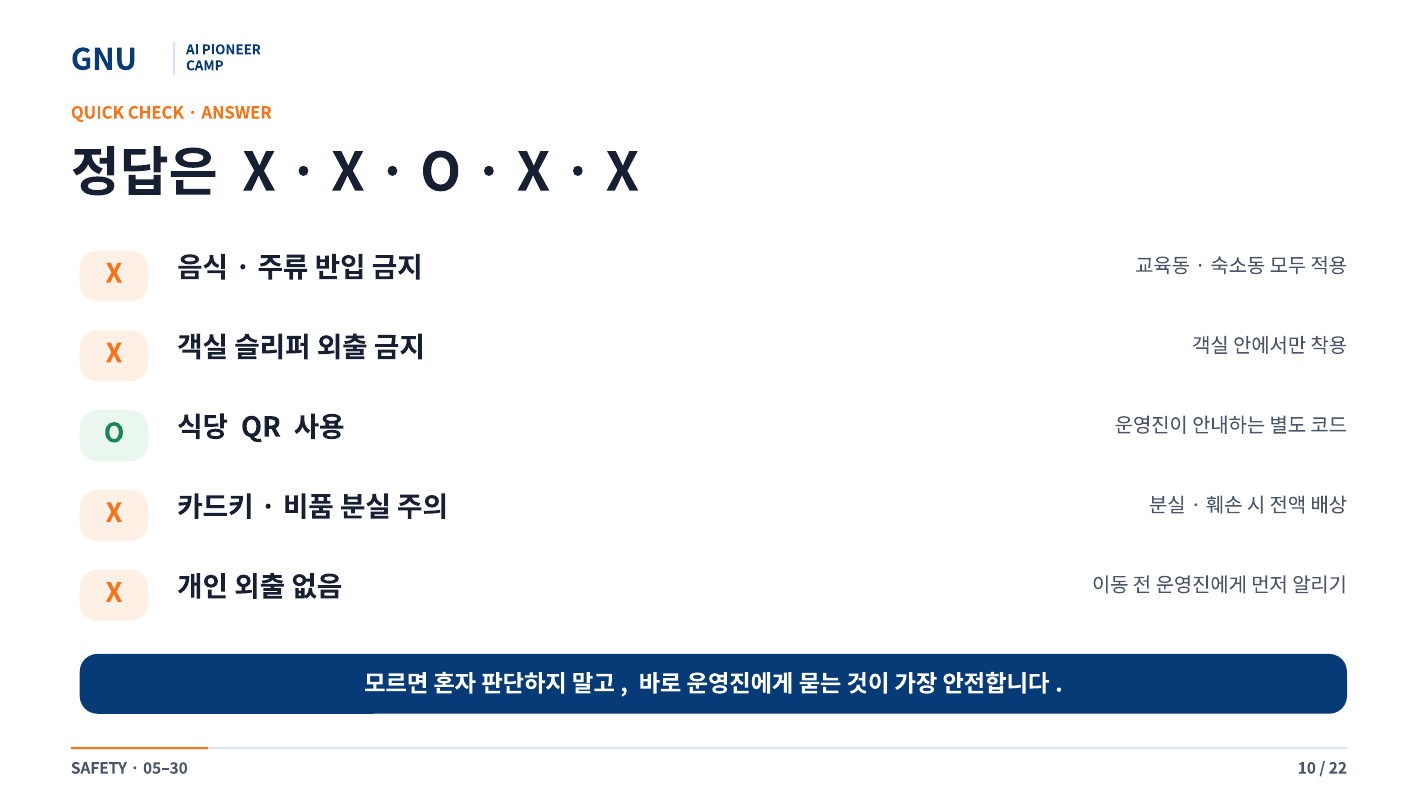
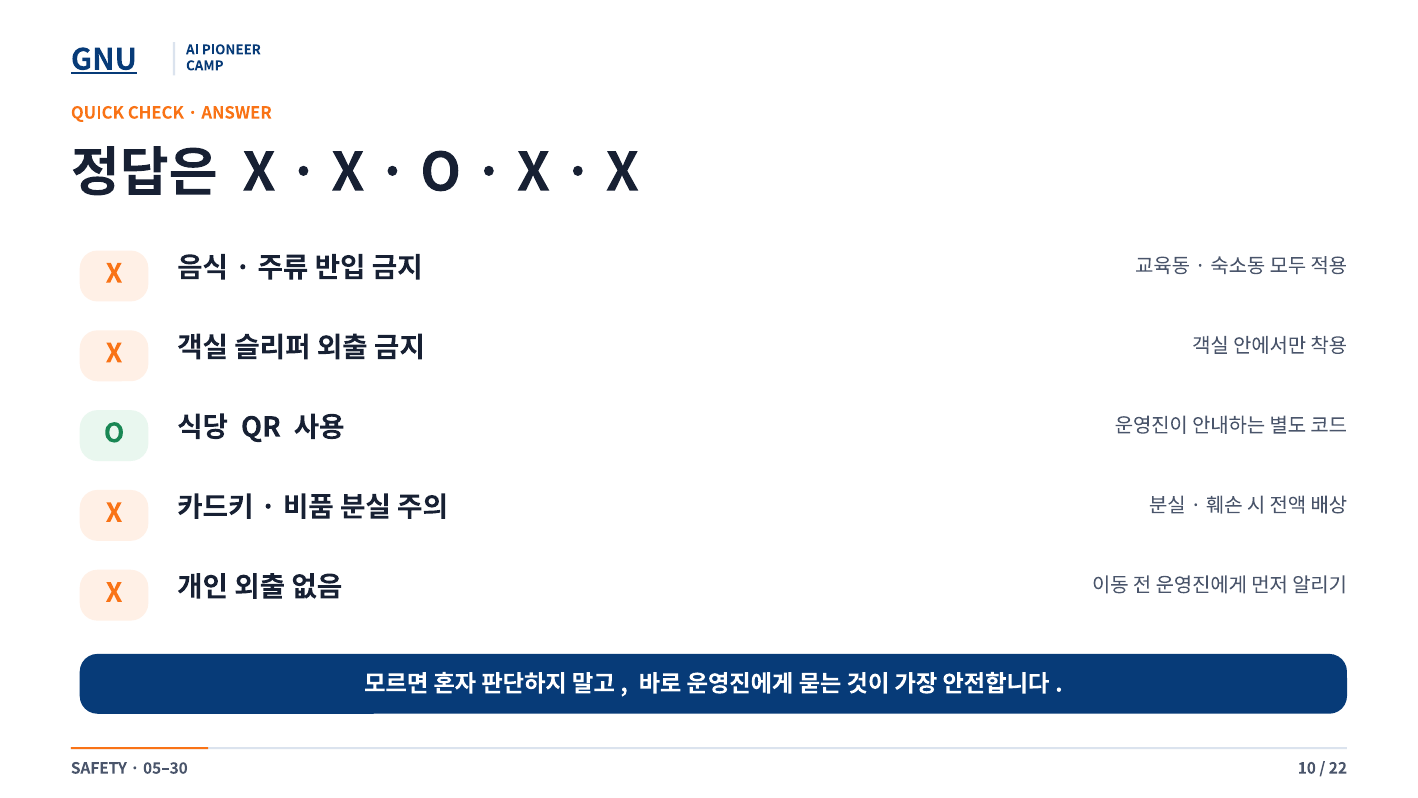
GNU underline: none -> present (104, 60)
